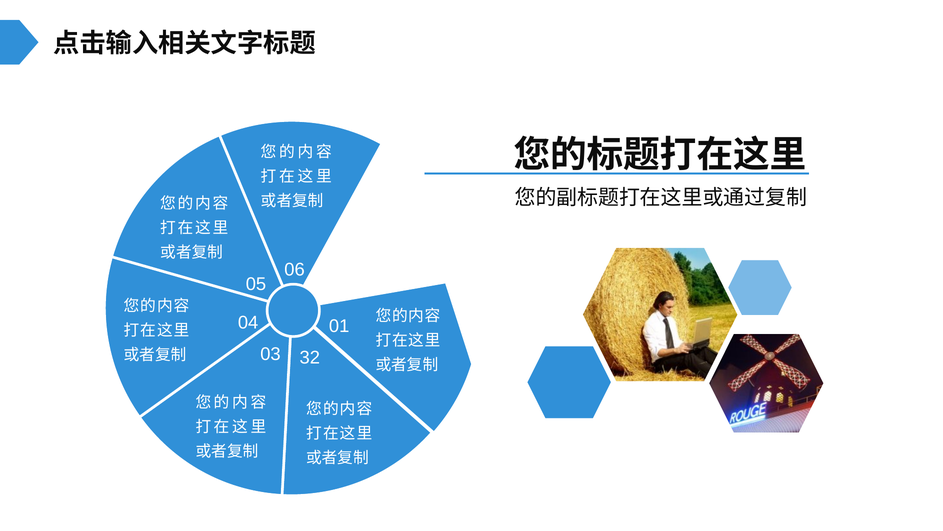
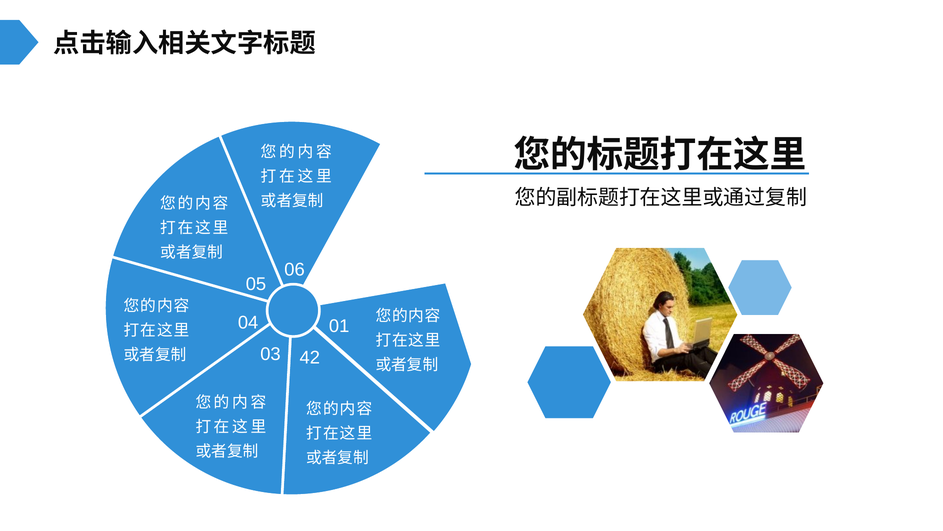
32: 32 -> 42 (310, 357)
